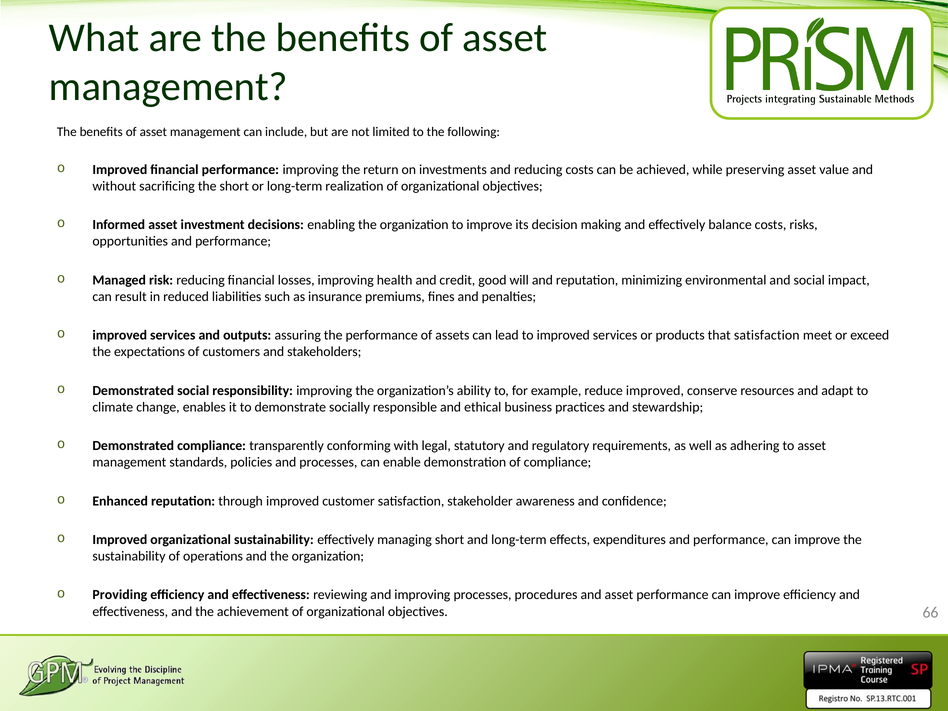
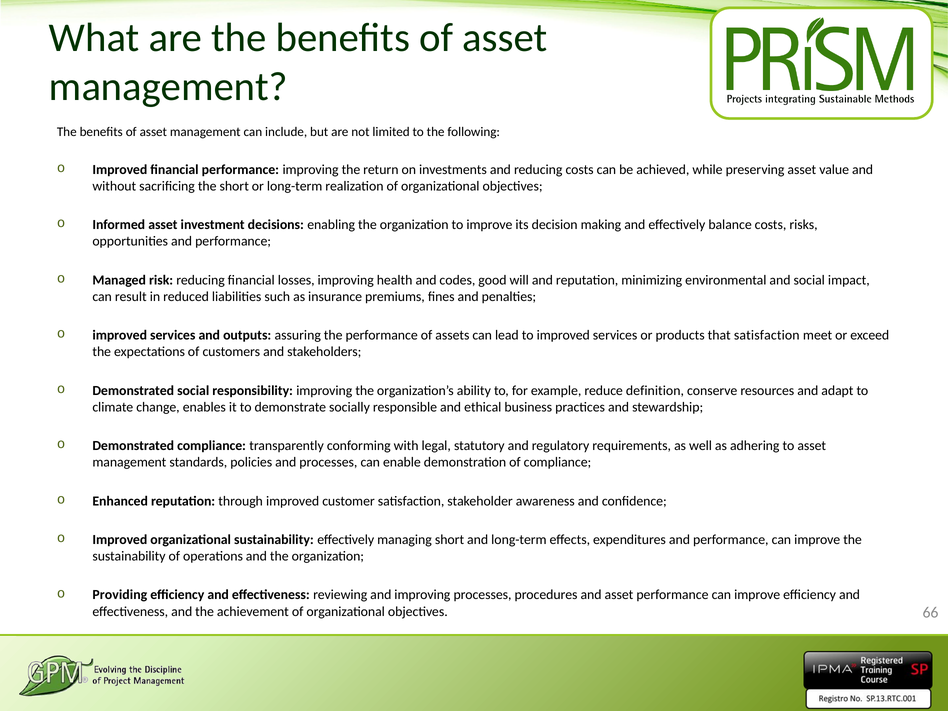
credit: credit -> codes (457, 280)
reduce improved: improved -> definition (655, 391)
